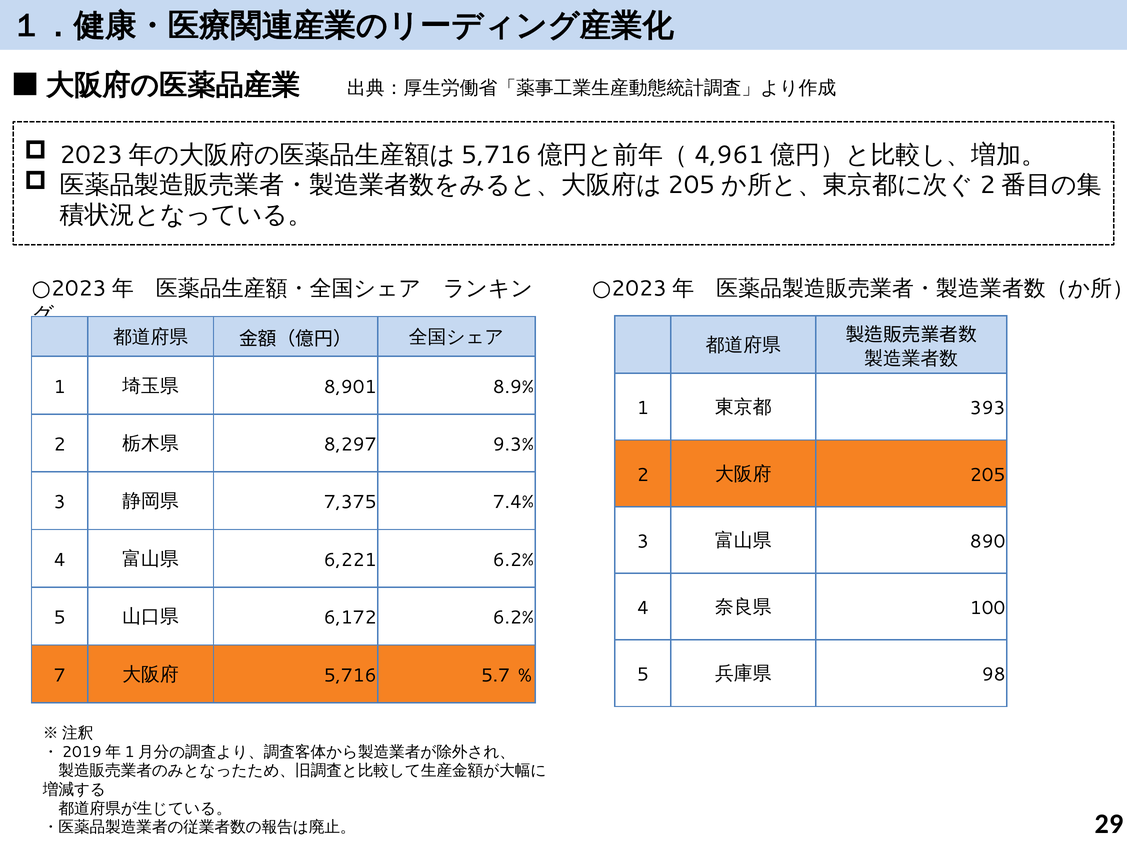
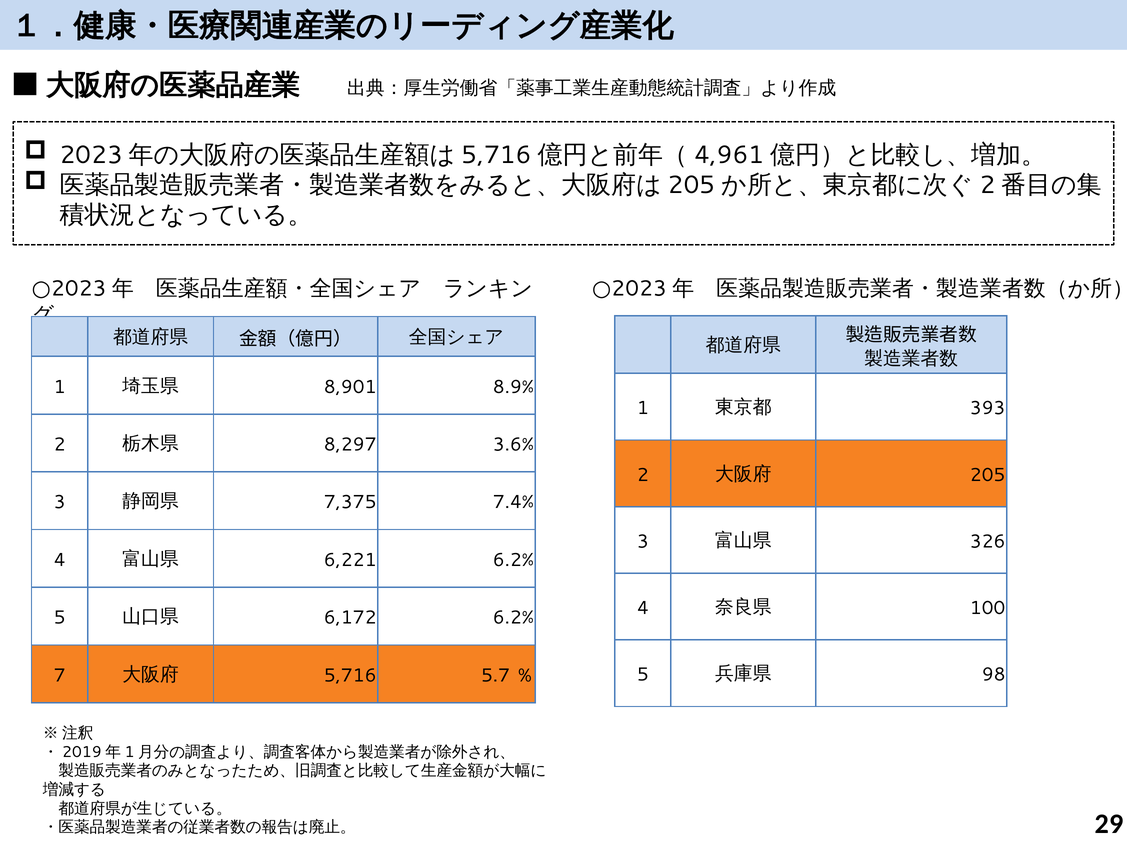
9.3%: 9.3% -> 3.6% (513, 444)
890: 890 -> 326 (988, 541)
